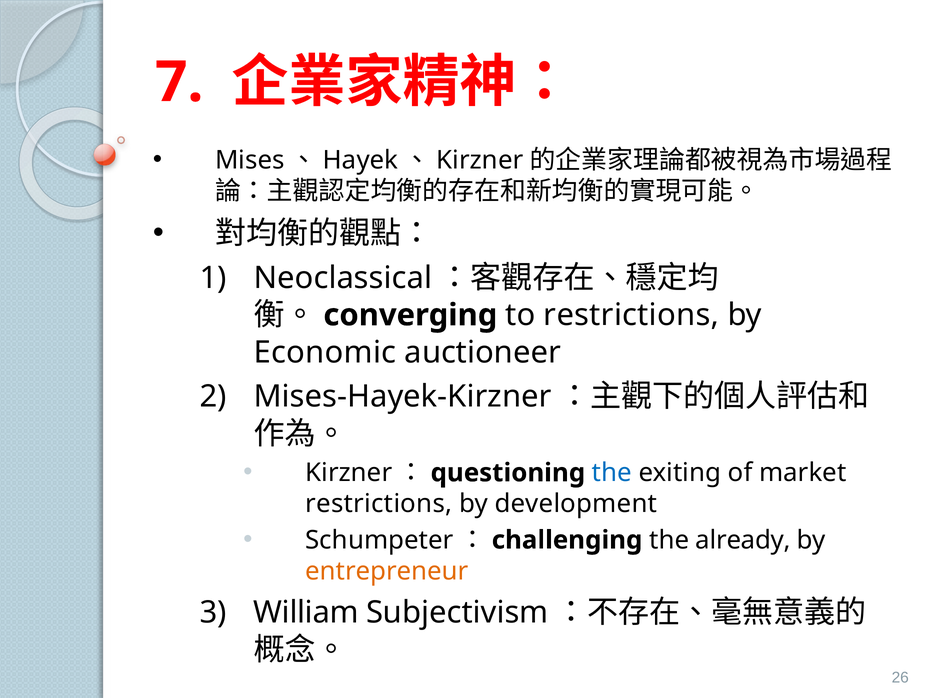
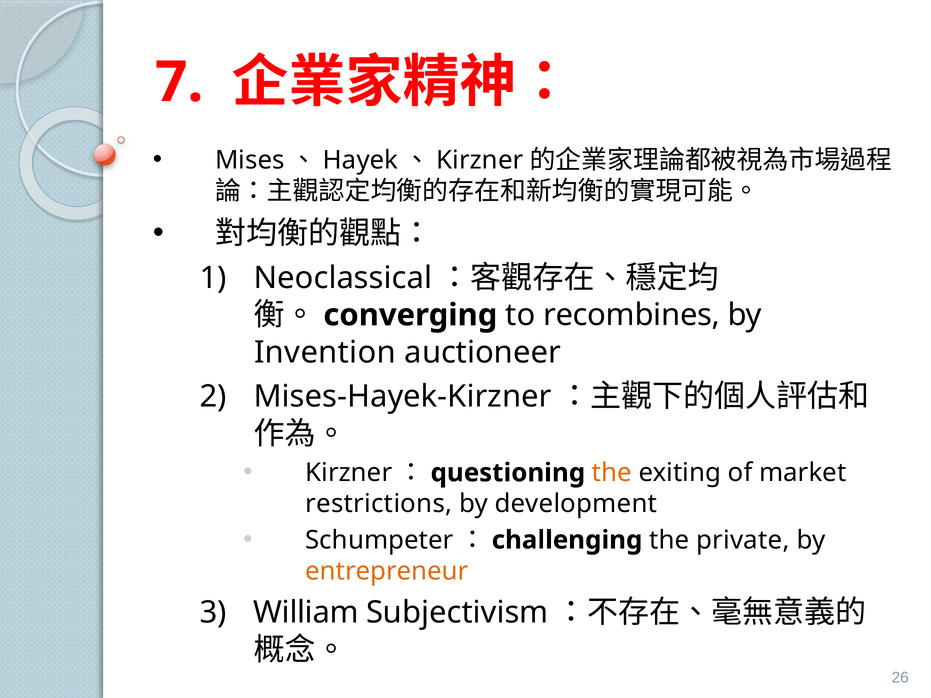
to restrictions: restrictions -> recombines (632, 315)
Economic: Economic -> Invention (325, 352)
the colour: blue -> orange (612, 473)
already: already -> private (743, 540)
